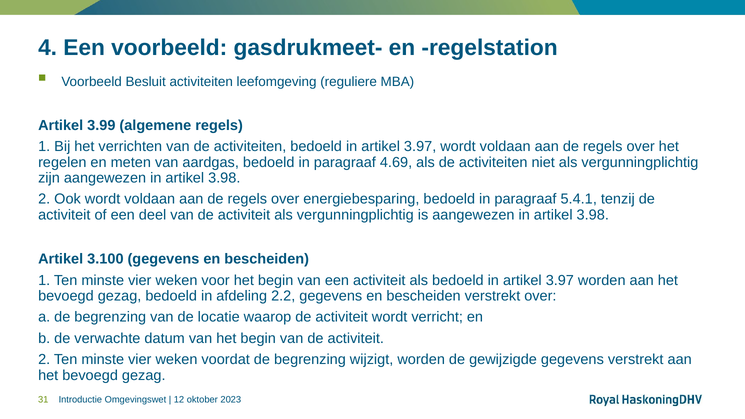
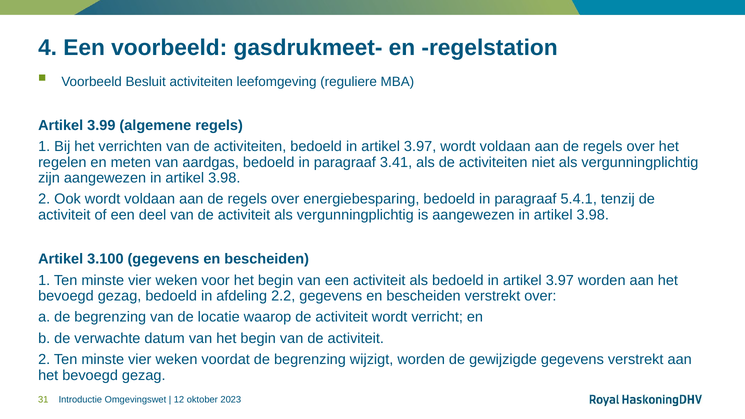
4.69: 4.69 -> 3.41 (396, 162)
